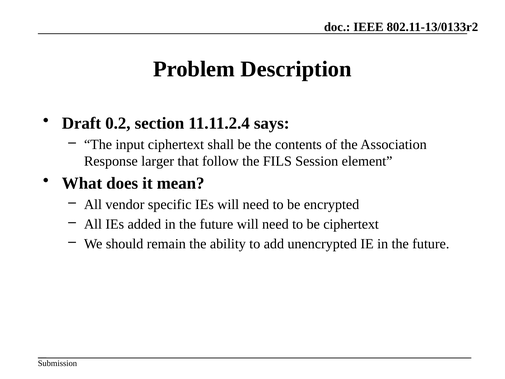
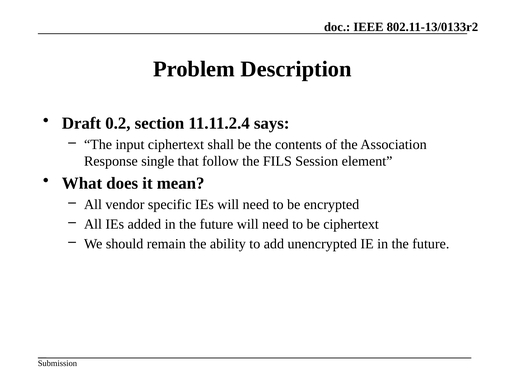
larger: larger -> single (158, 161)
